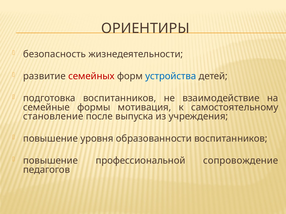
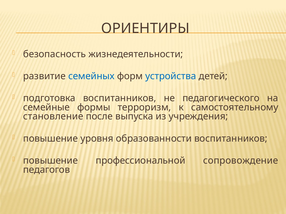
семейных colour: red -> blue (91, 76)
взаимодействие: взаимодействие -> педагогического (221, 98)
мотивация: мотивация -> терроризм (144, 108)
